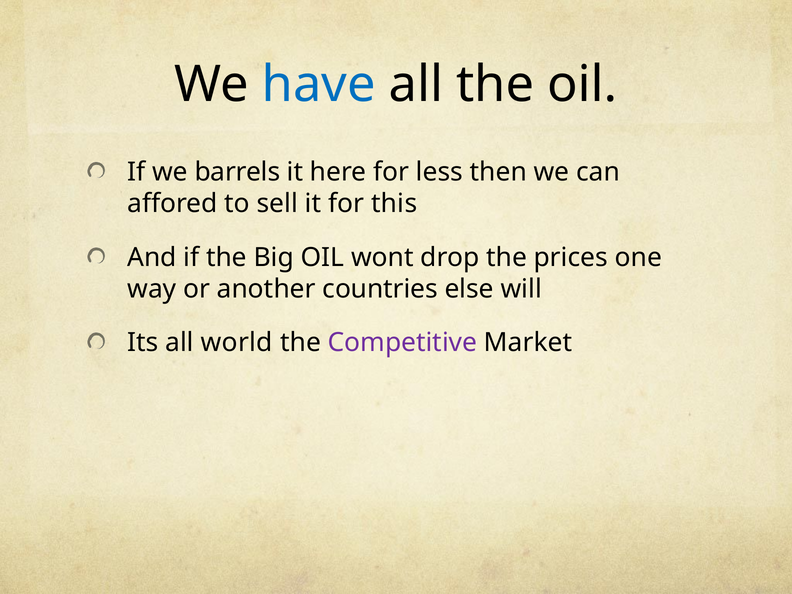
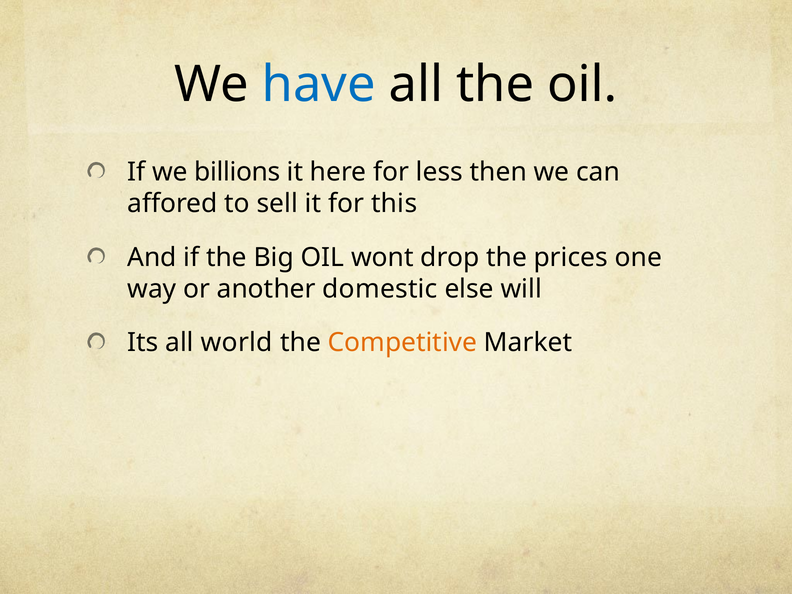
barrels: barrels -> billions (237, 172)
countries: countries -> domestic (380, 289)
Competitive colour: purple -> orange (402, 343)
